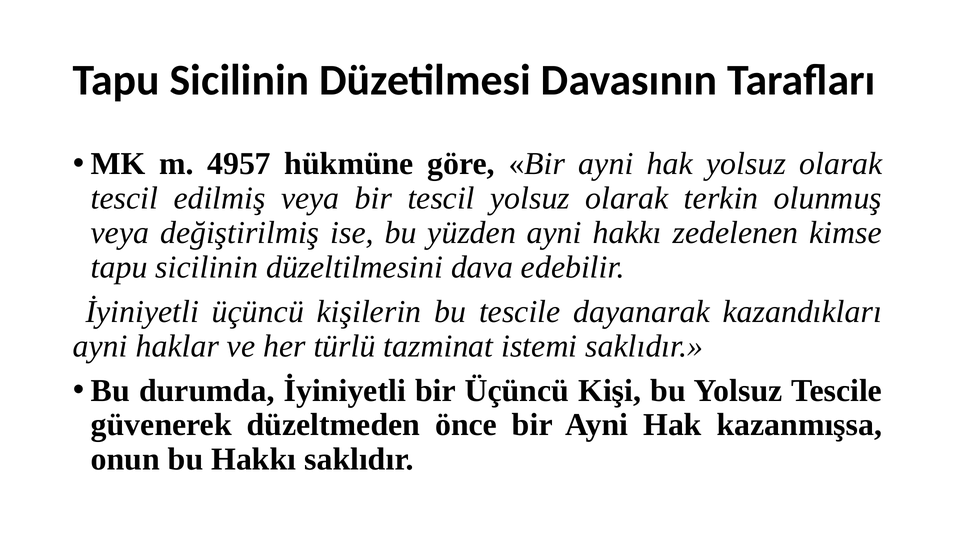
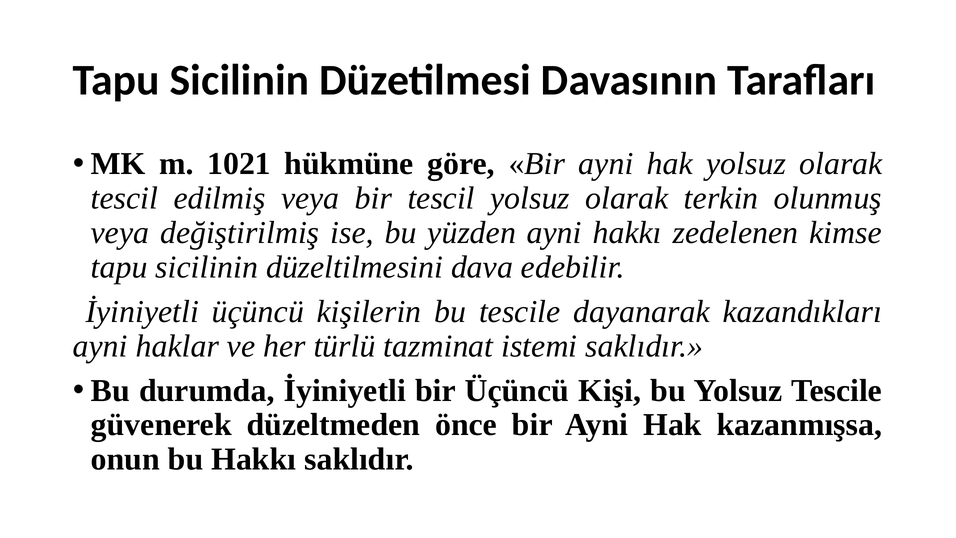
4957: 4957 -> 1021 (239, 164)
